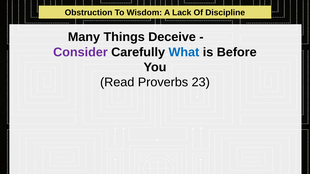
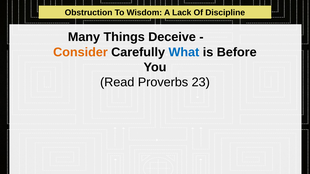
Consider colour: purple -> orange (80, 52)
